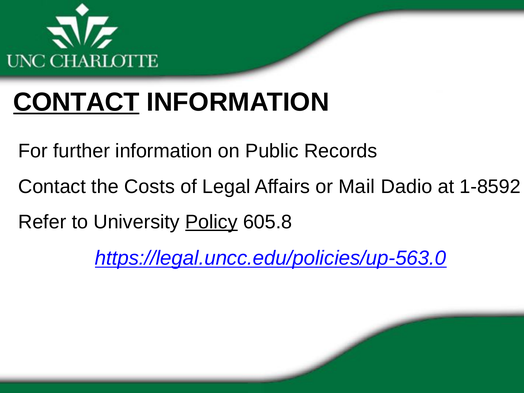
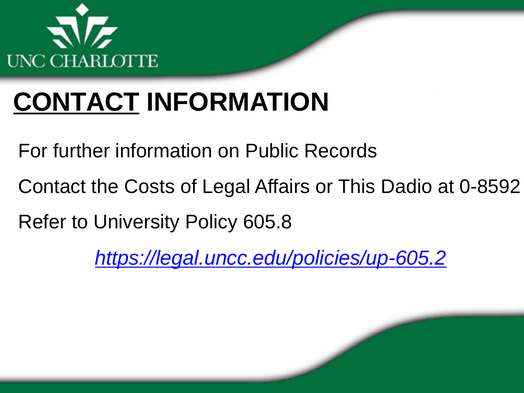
Mail: Mail -> This (357, 187)
1-8592: 1-8592 -> 0-8592 (490, 187)
Policy underline: present -> none (211, 222)
https://legal.uncc.edu/policies/up-563.0: https://legal.uncc.edu/policies/up-563.0 -> https://legal.uncc.edu/policies/up-605.2 (271, 258)
